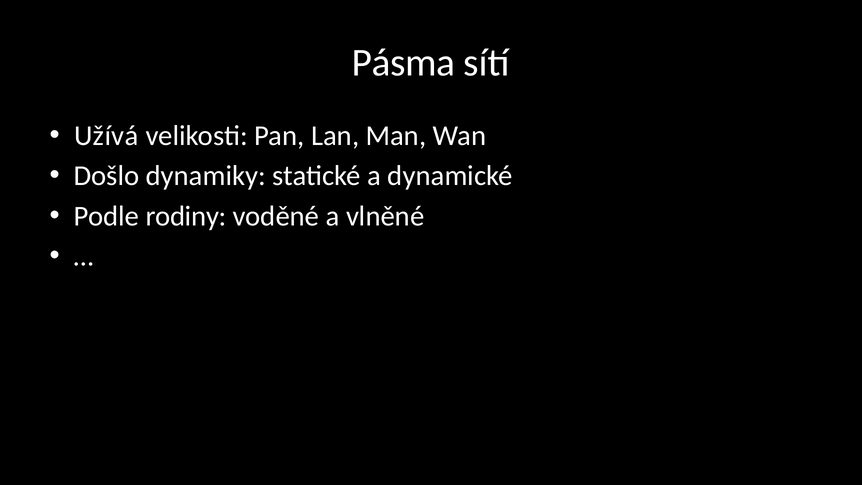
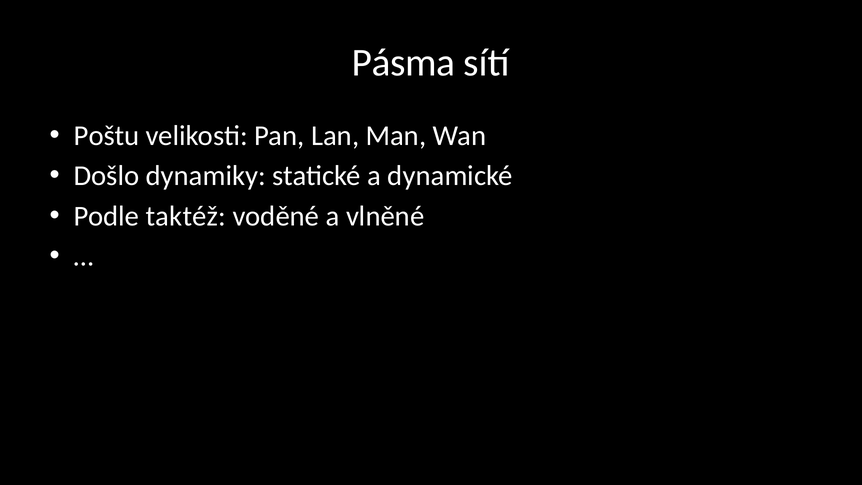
Užívá: Užívá -> Poštu (107, 136)
rodiny: rodiny -> taktéž (186, 216)
